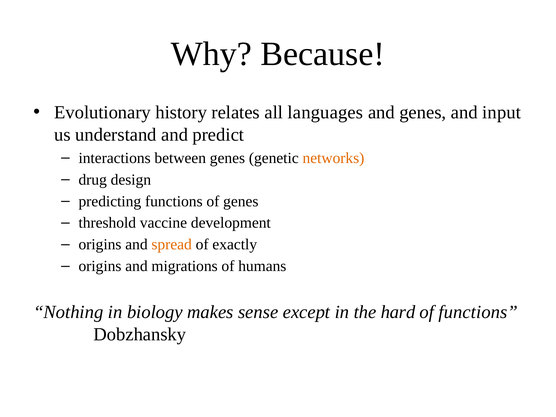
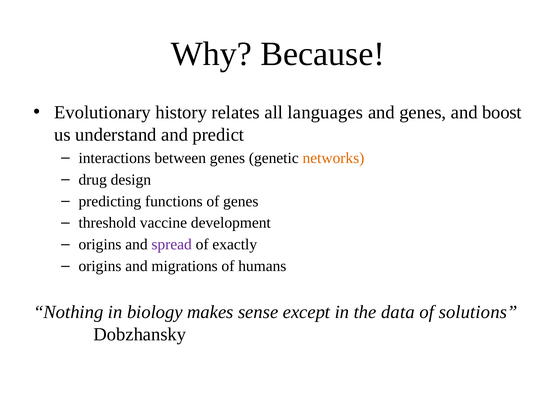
input: input -> boost (502, 113)
spread colour: orange -> purple (172, 245)
hard: hard -> data (398, 312)
of functions: functions -> solutions (478, 312)
